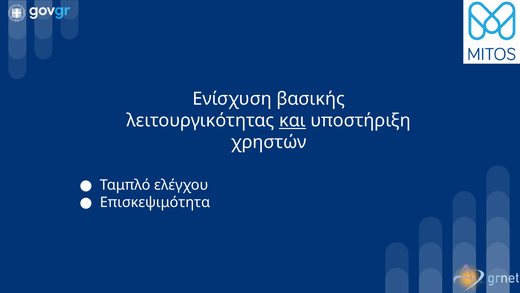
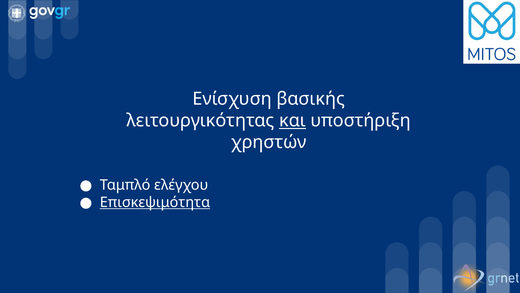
Επισκεψιμότητα underline: none -> present (155, 202)
